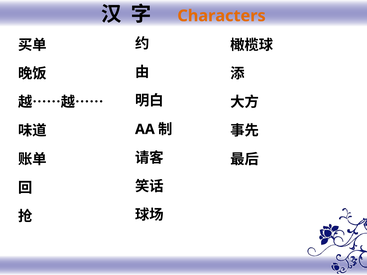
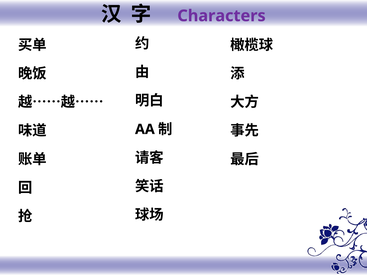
Characters colour: orange -> purple (221, 16)
